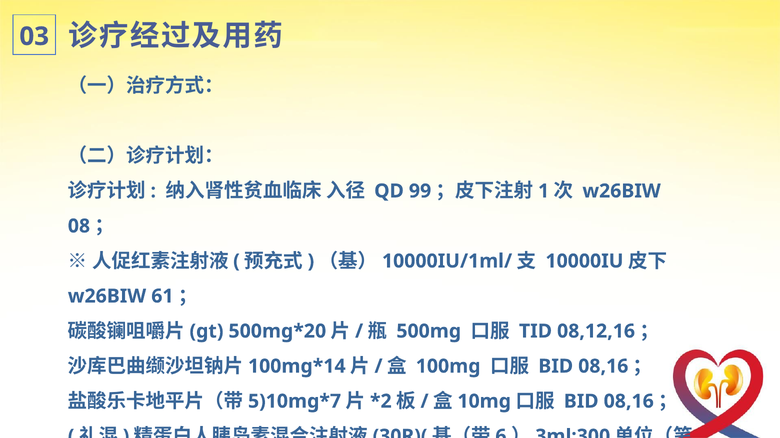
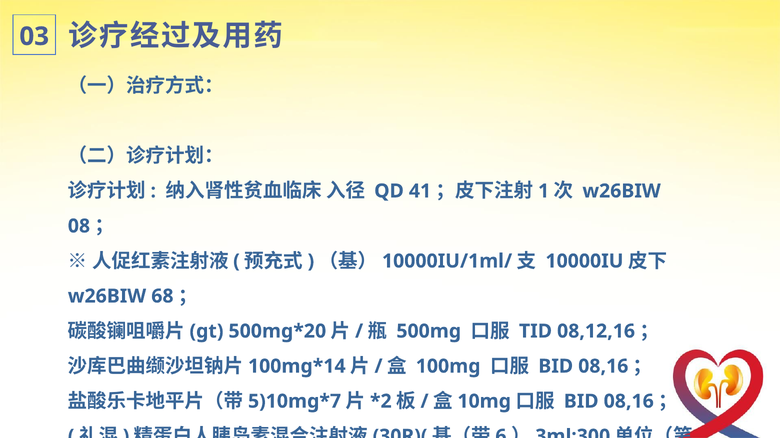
99: 99 -> 41 (420, 191)
61: 61 -> 68 (162, 297)
